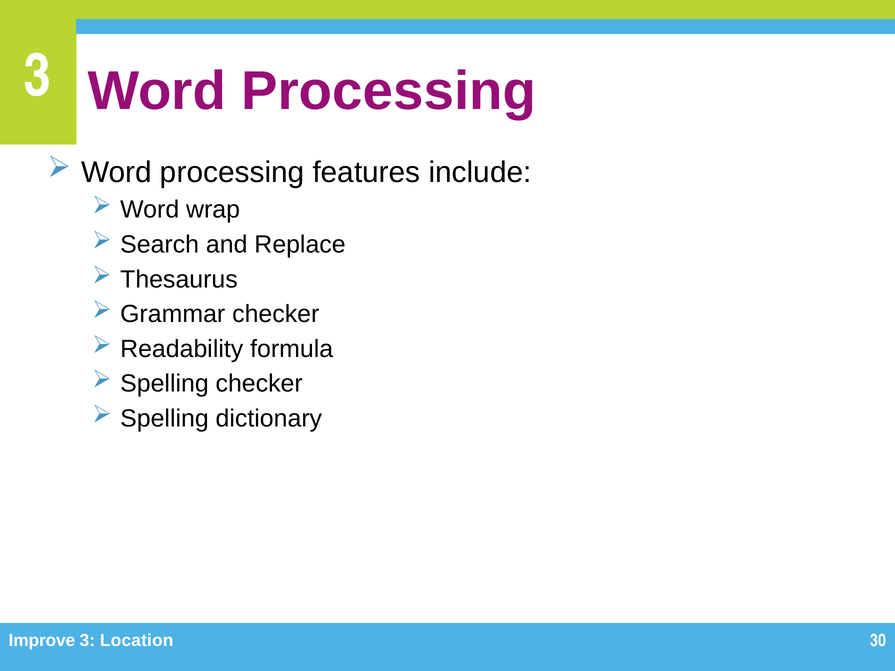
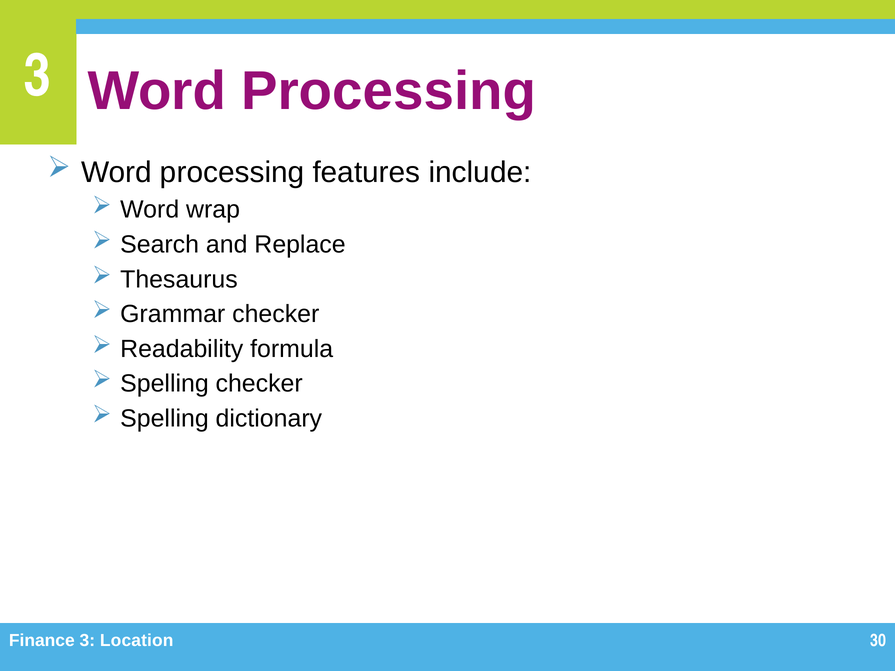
Improve: Improve -> Finance (42, 641)
